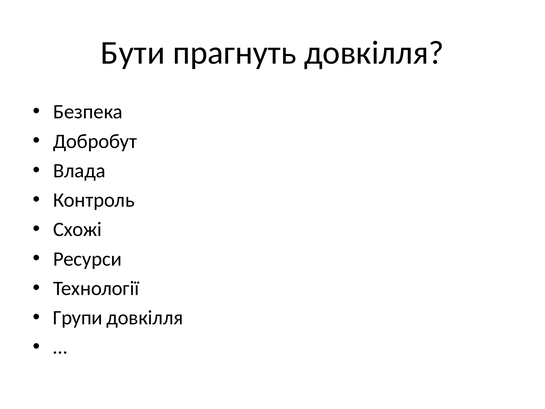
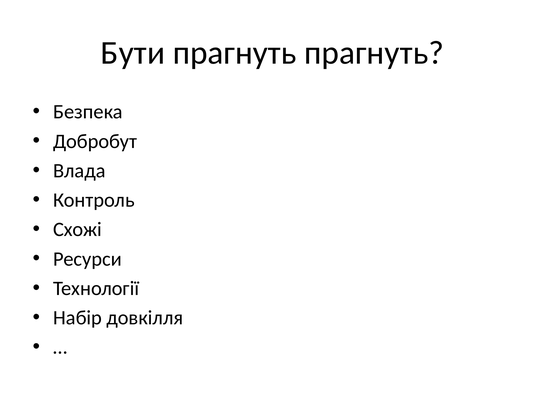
прагнуть довкілля: довкілля -> прагнуть (374, 53)
Групи: Групи -> Набір (78, 318)
